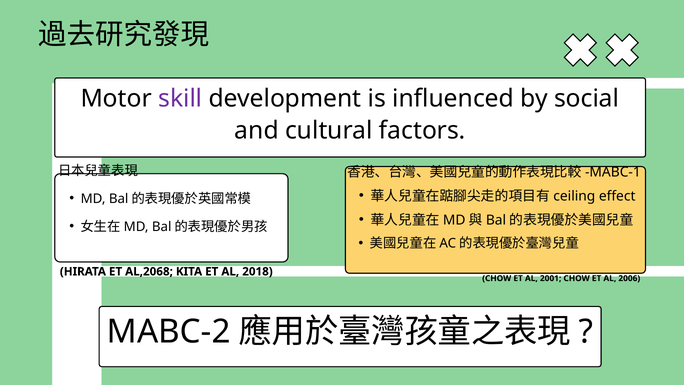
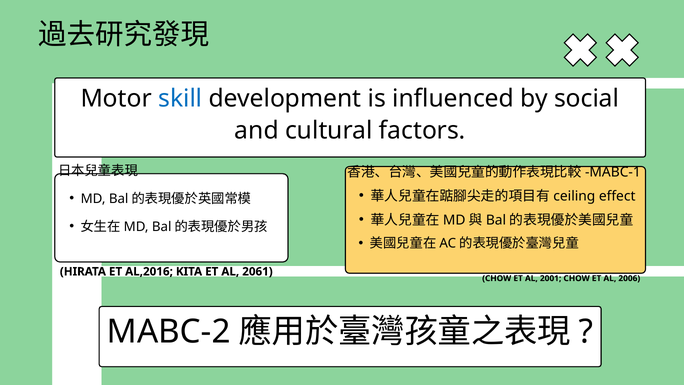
skill colour: purple -> blue (180, 98)
AL,2068: AL,2068 -> AL,2016 (149, 271)
2018: 2018 -> 2061 (257, 271)
